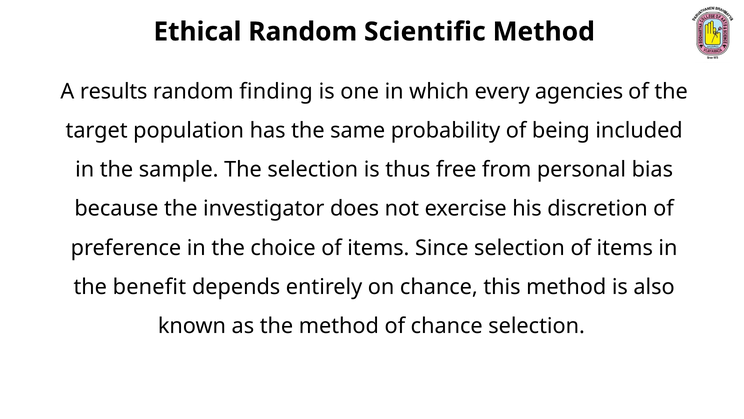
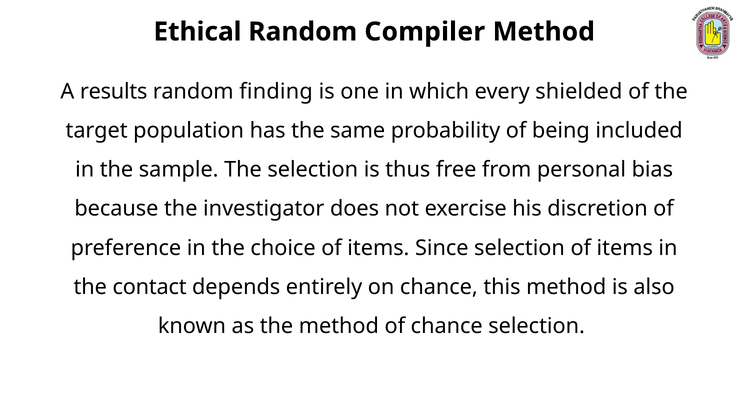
Scientific: Scientific -> Compiler (425, 32)
agencies: agencies -> shielded (579, 91)
benefit: benefit -> contact (150, 287)
